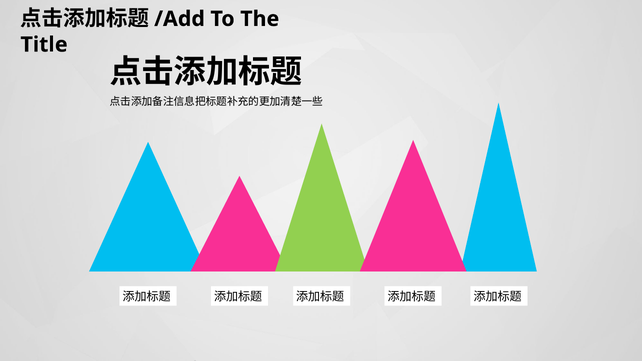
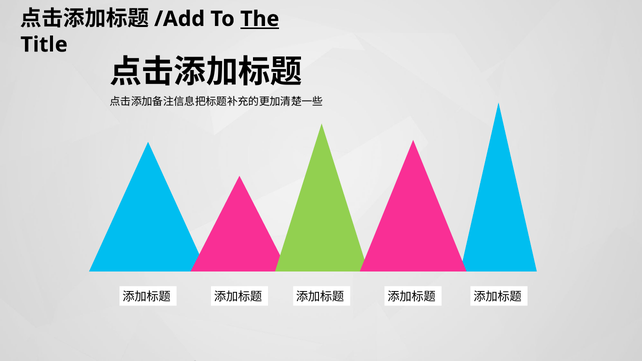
The underline: none -> present (260, 19)
